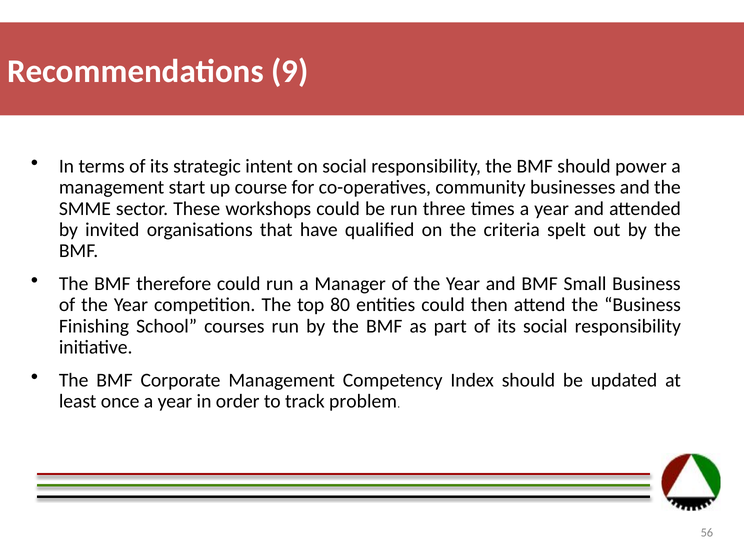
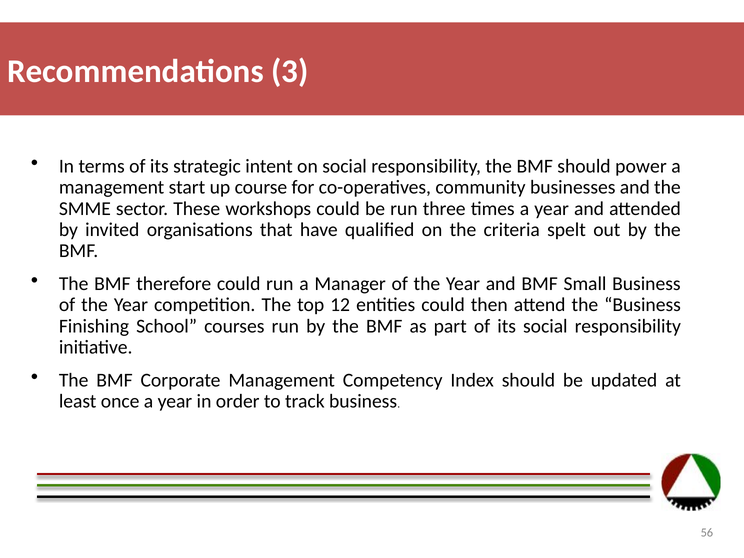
9: 9 -> 3 (290, 71)
80: 80 -> 12 (340, 305)
track problem: problem -> business (363, 401)
